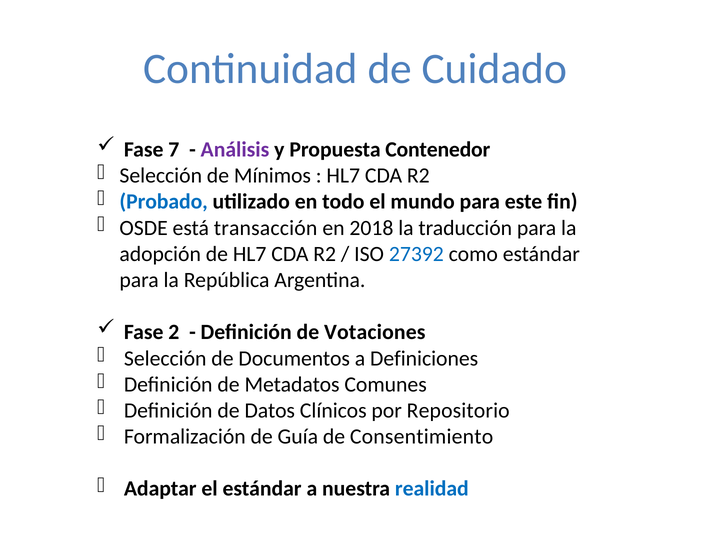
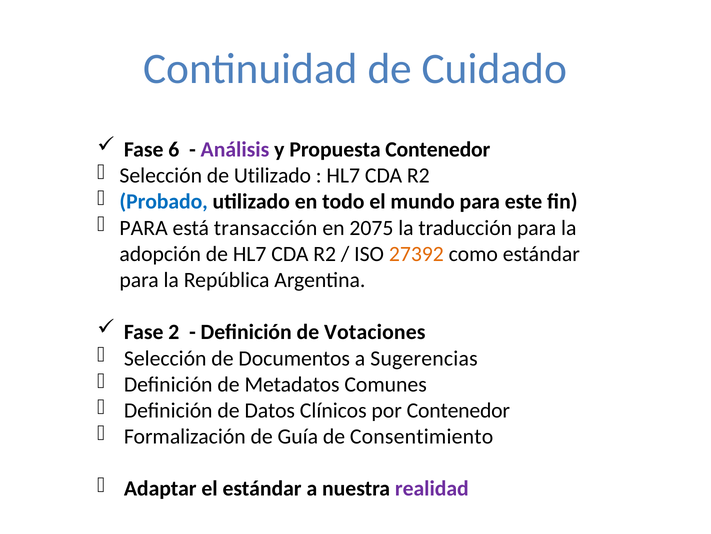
7: 7 -> 6 (174, 149)
de Mínimos: Mínimos -> Utilizado (273, 175)
OSDE: OSDE -> PARA (144, 228)
2018: 2018 -> 2075 (371, 228)
27392 colour: blue -> orange (416, 254)
Definiciones: Definiciones -> Sugerencias (424, 358)
por Repositorio: Repositorio -> Contenedor (458, 410)
realidad colour: blue -> purple (432, 488)
